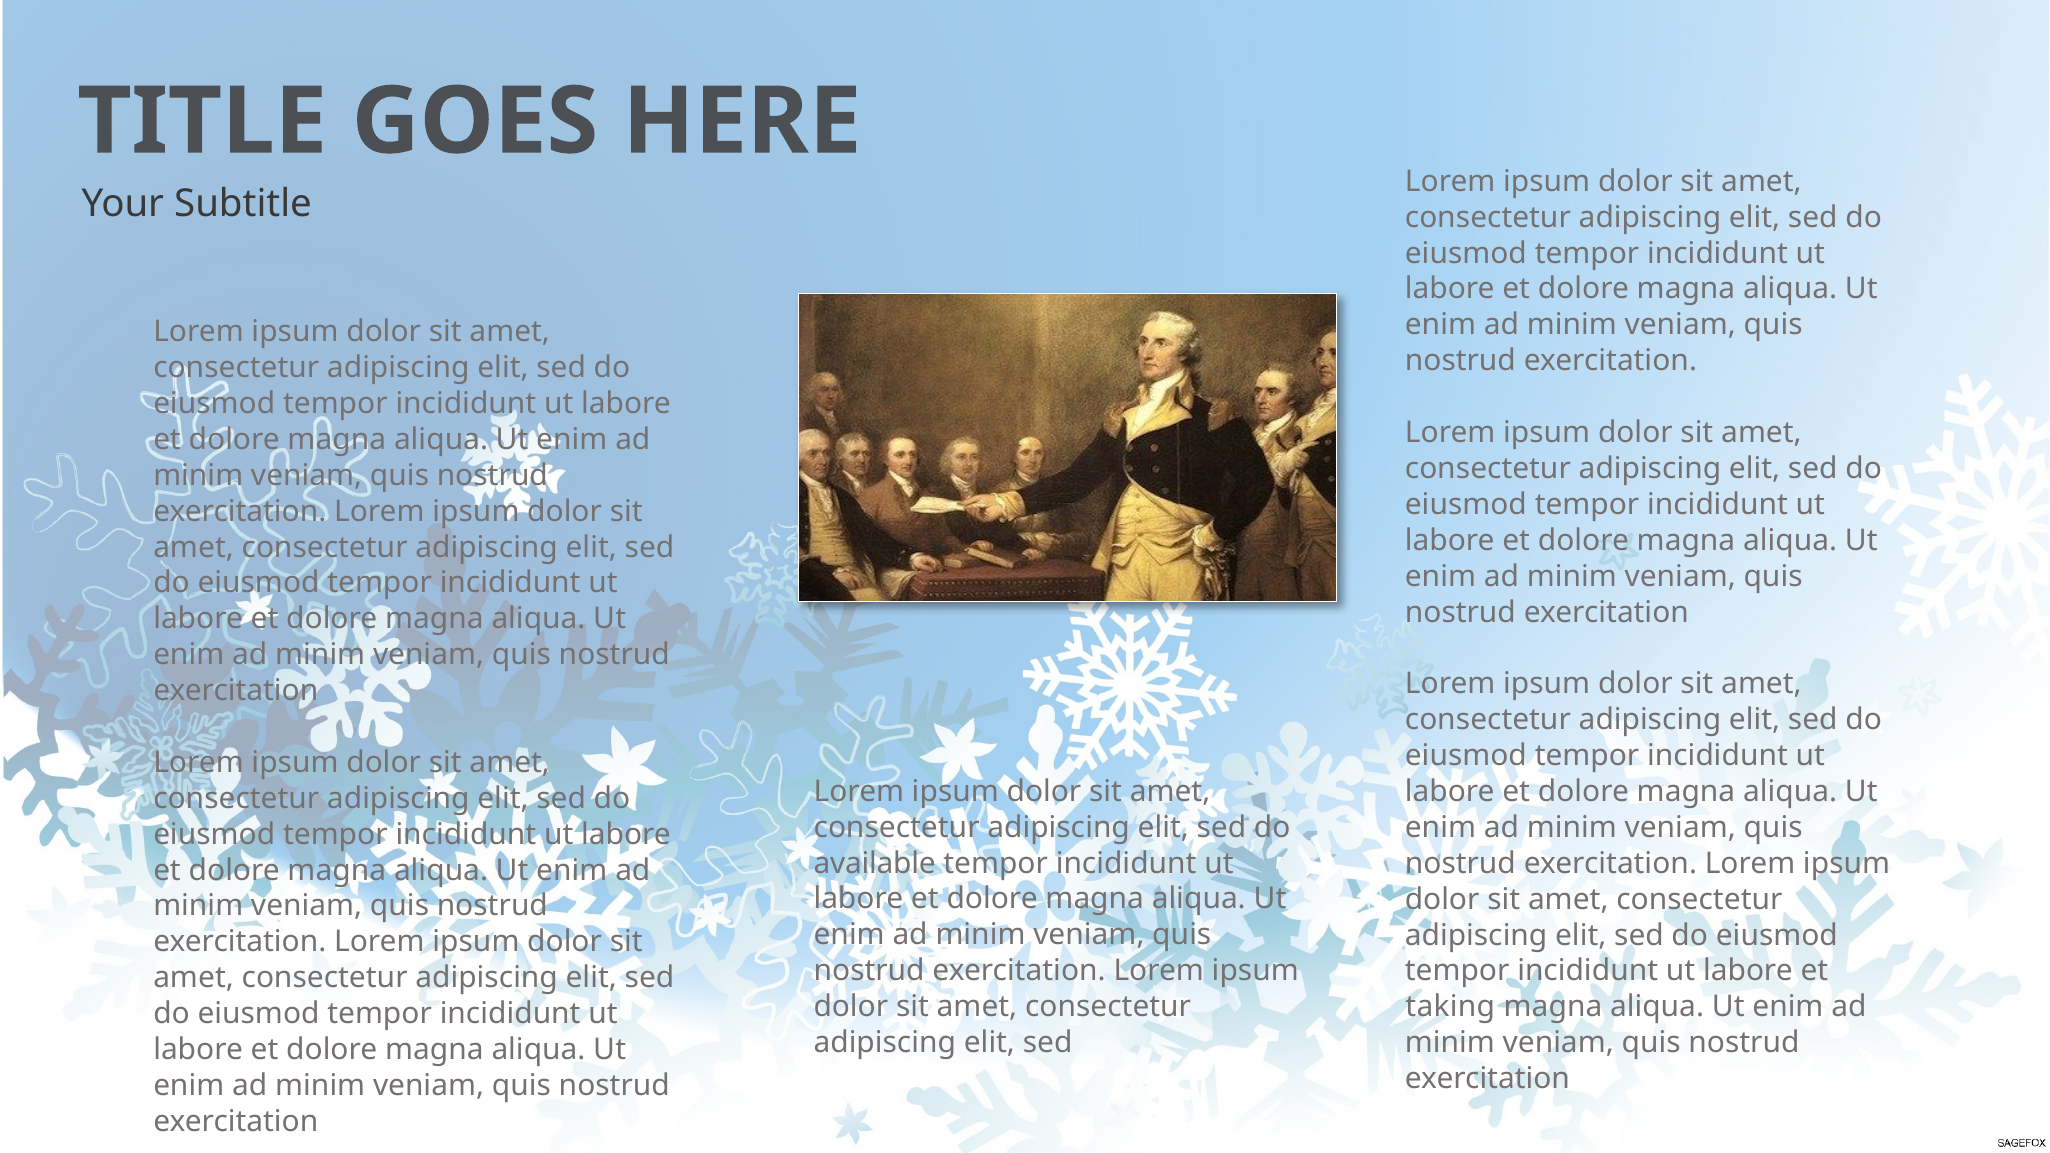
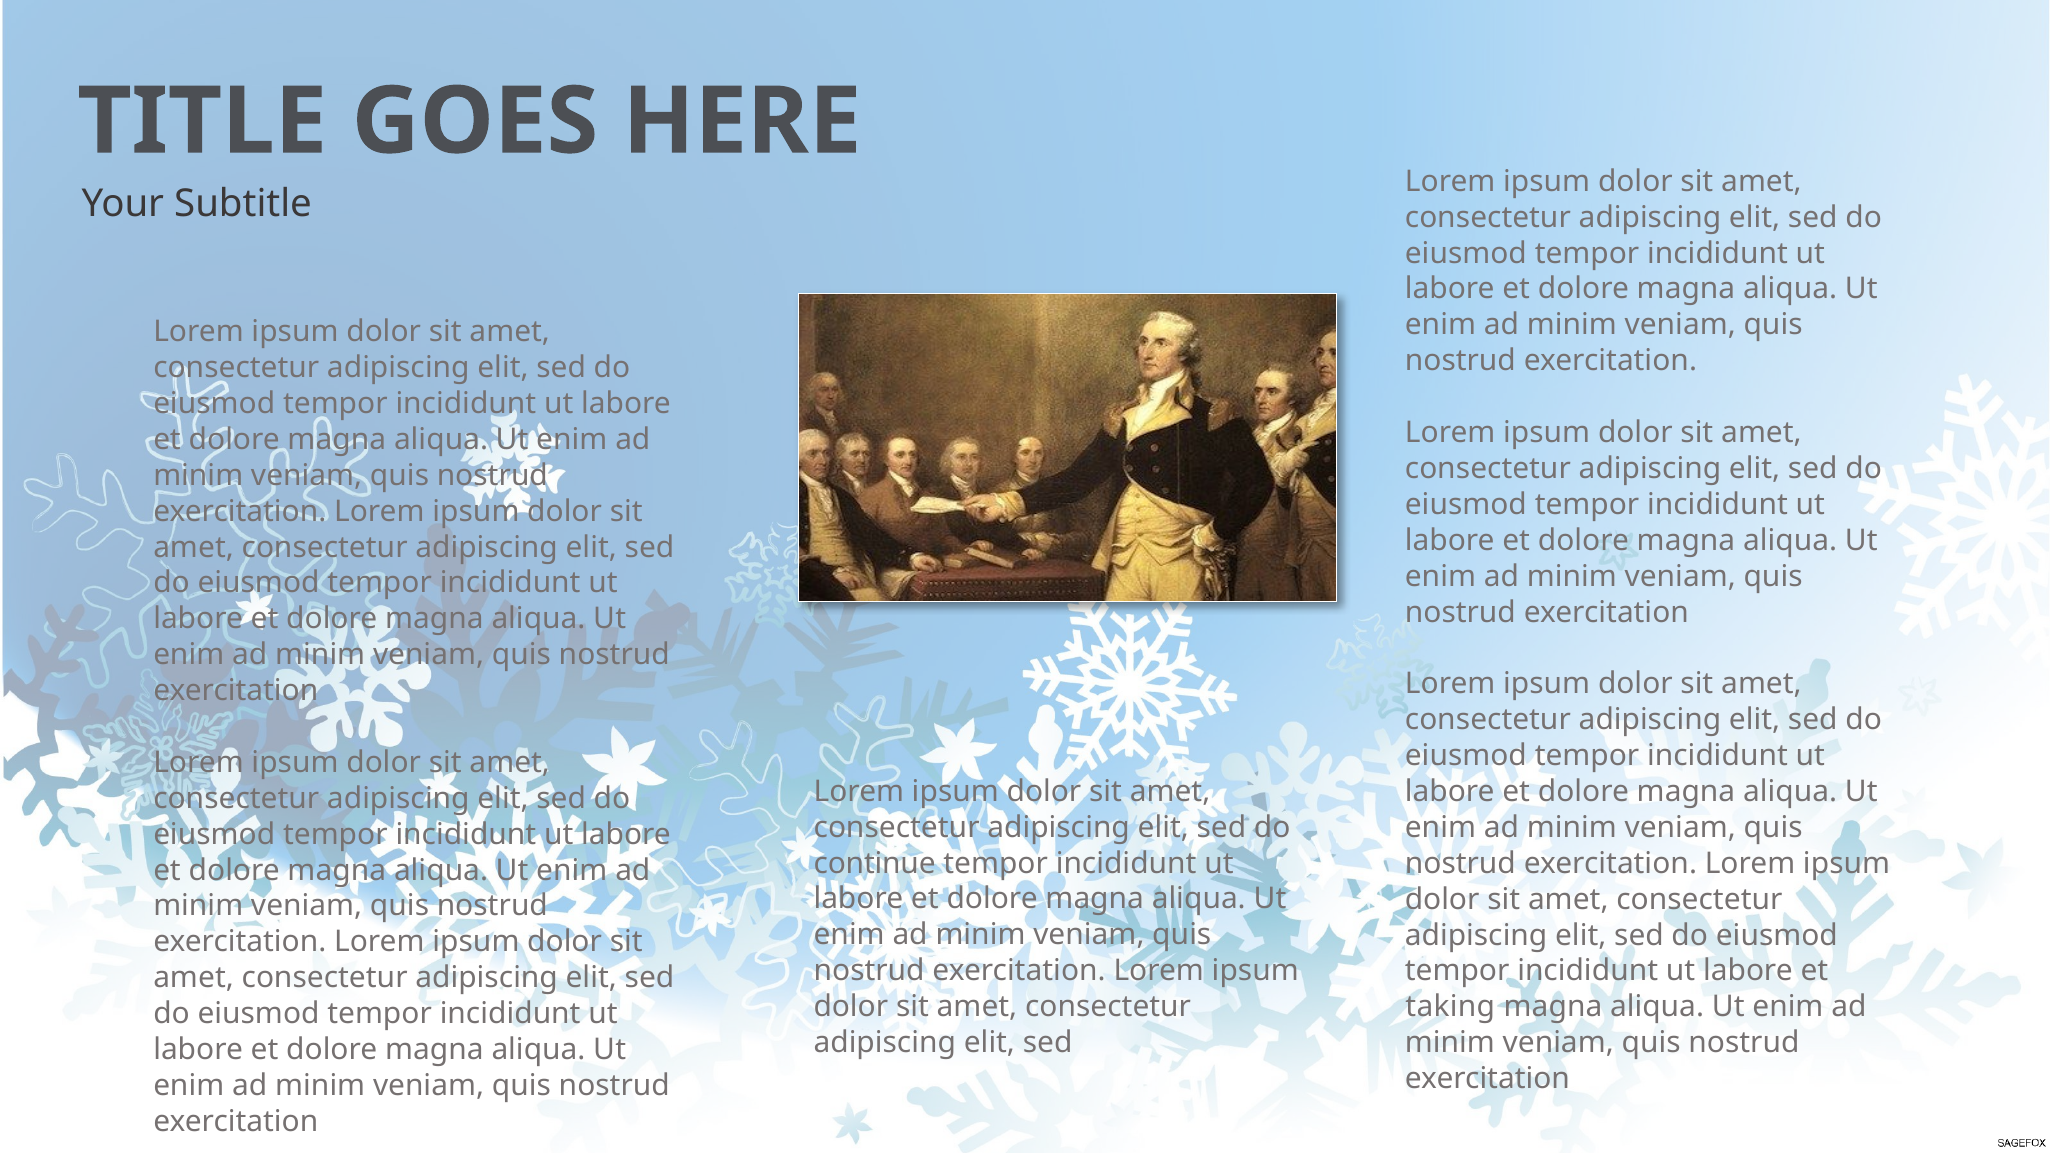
available: available -> continue (875, 863)
